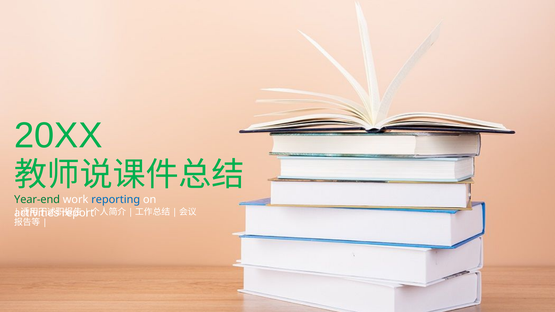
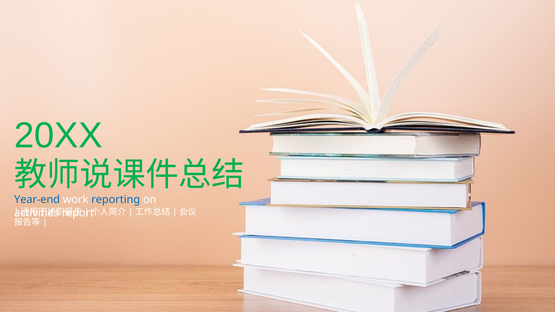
Year-end colour: green -> blue (37, 200)
